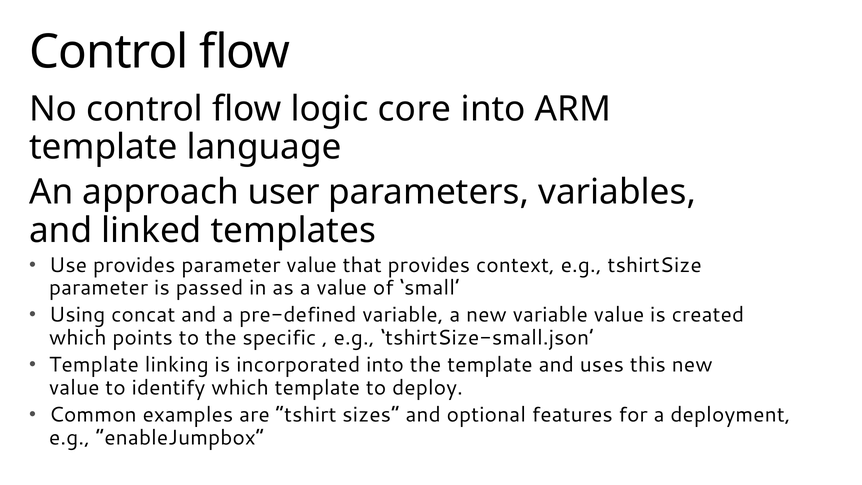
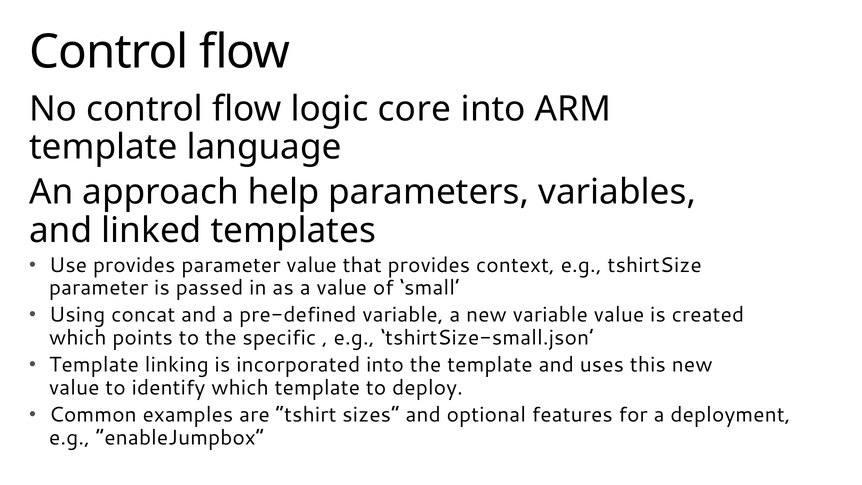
user: user -> help (284, 192)
